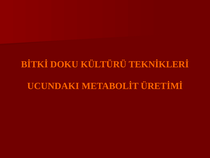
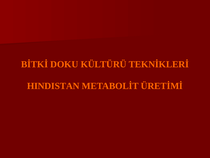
UCUNDAKI: UCUNDAKI -> HINDISTAN (53, 86)
